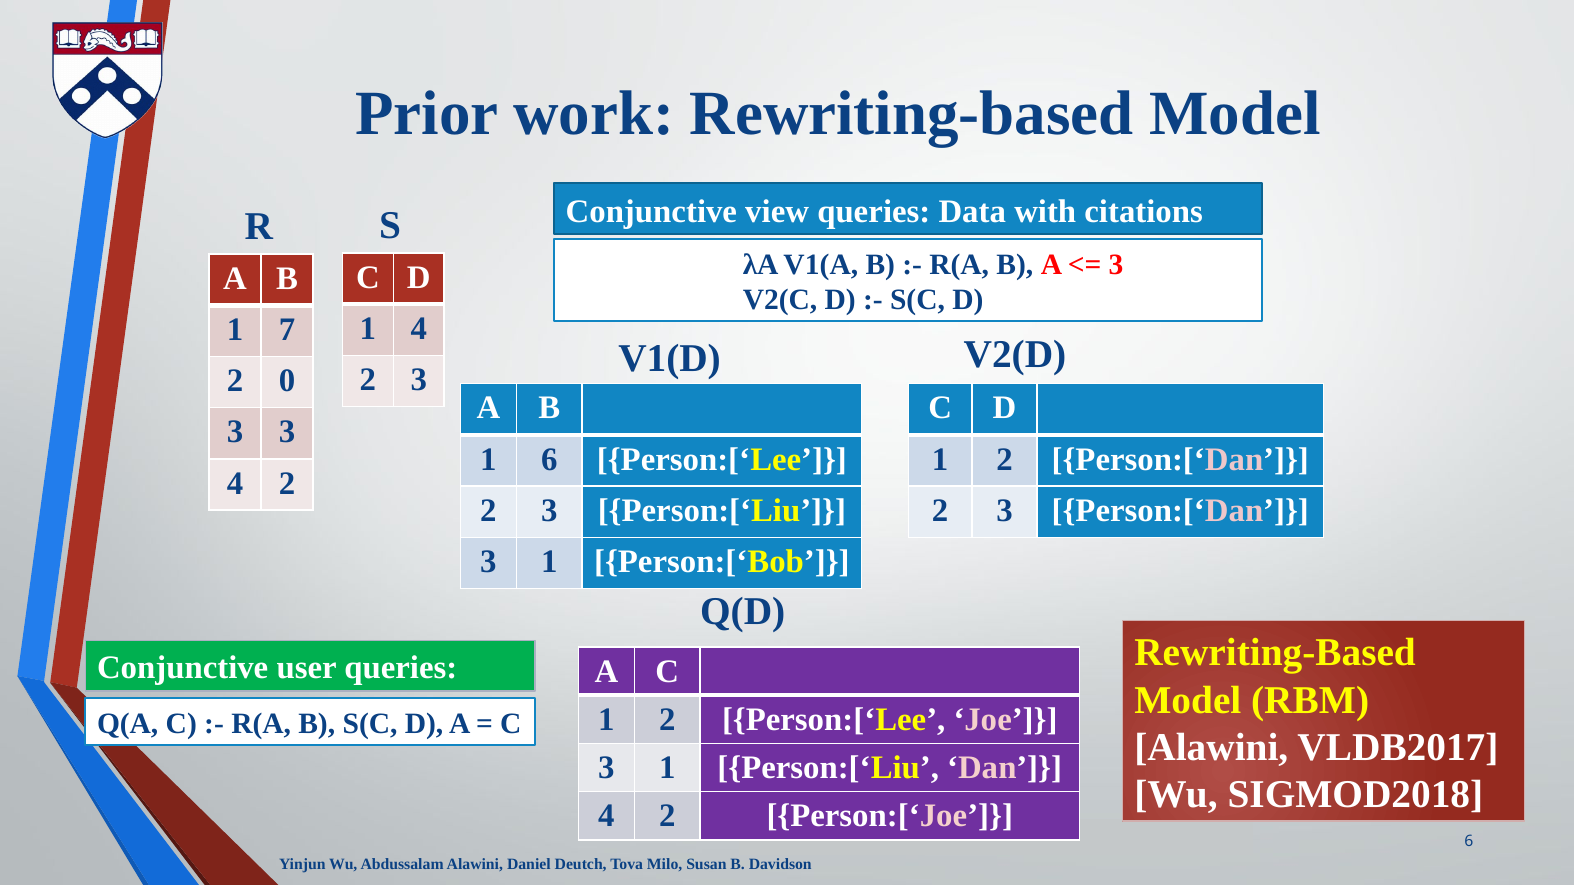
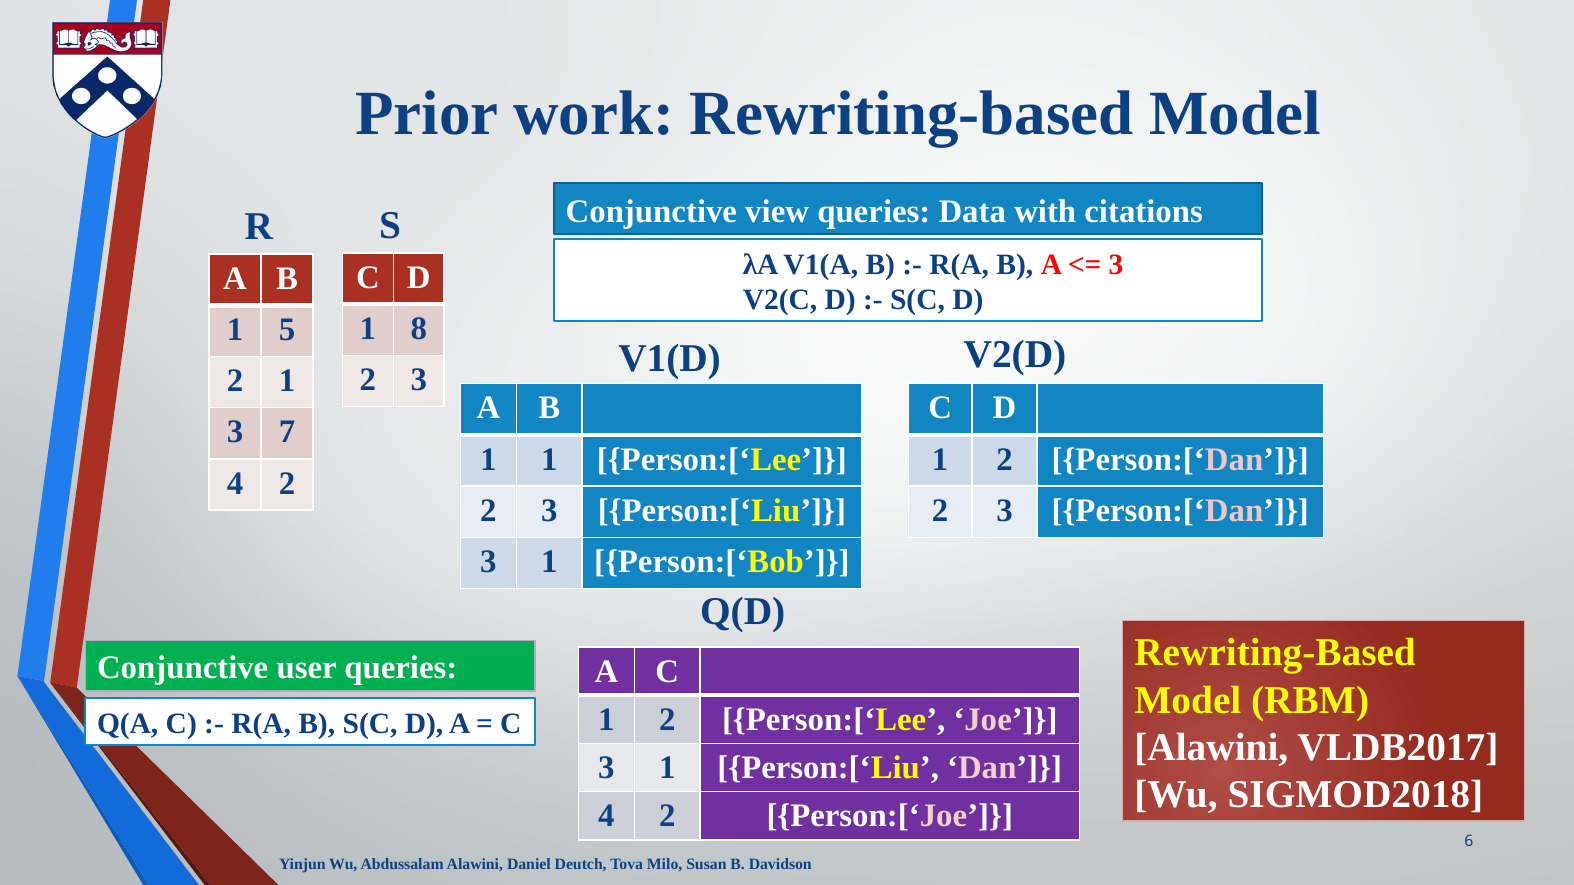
1 4: 4 -> 8 (419, 329)
7: 7 -> 5 (287, 330)
2 0: 0 -> 1 (287, 381)
3 3: 3 -> 7 (287, 432)
1 6: 6 -> 1 (549, 460)
